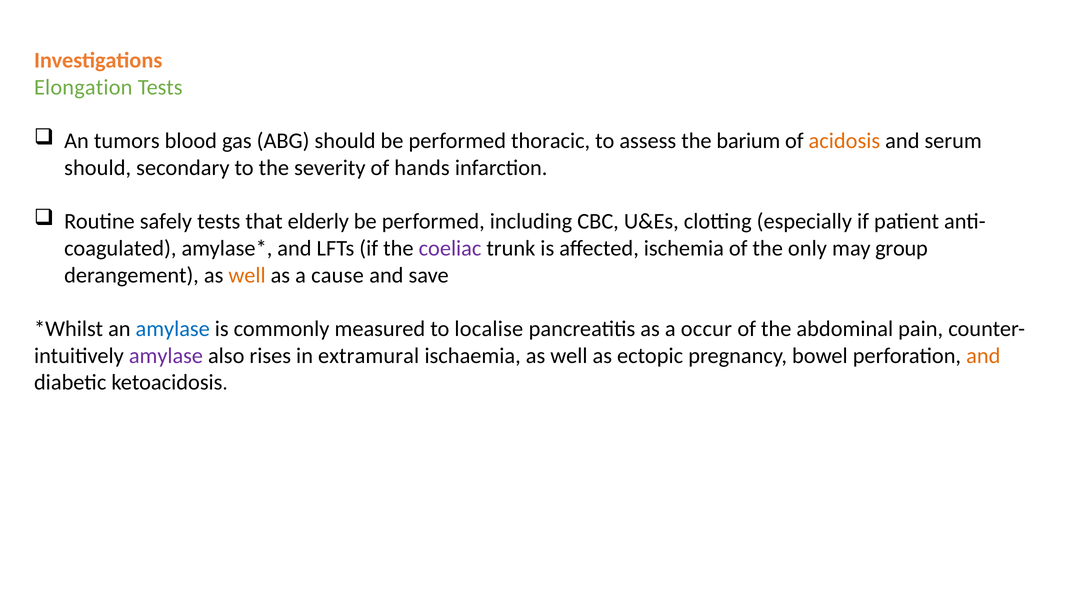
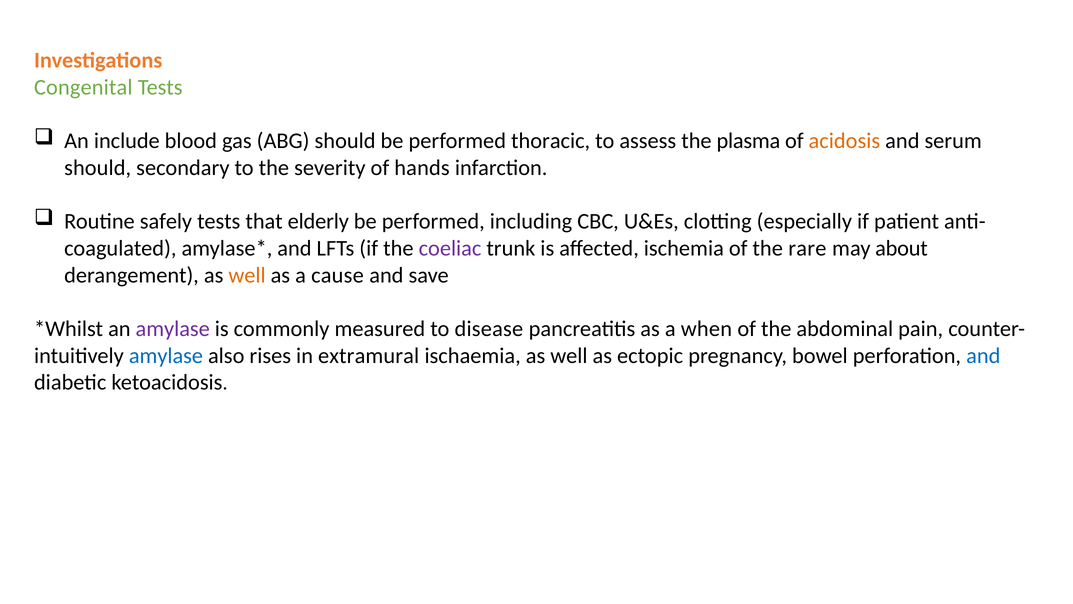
Elongation: Elongation -> Congenital (83, 87)
tumors: tumors -> include (127, 141)
barium: barium -> plasma (748, 141)
only: only -> rare (807, 248)
group: group -> about (901, 248)
amylase colour: blue -> purple (173, 329)
localise: localise -> disease (489, 329)
occur: occur -> when (706, 329)
amylase colour: purple -> blue (166, 355)
and colour: orange -> blue (983, 355)
